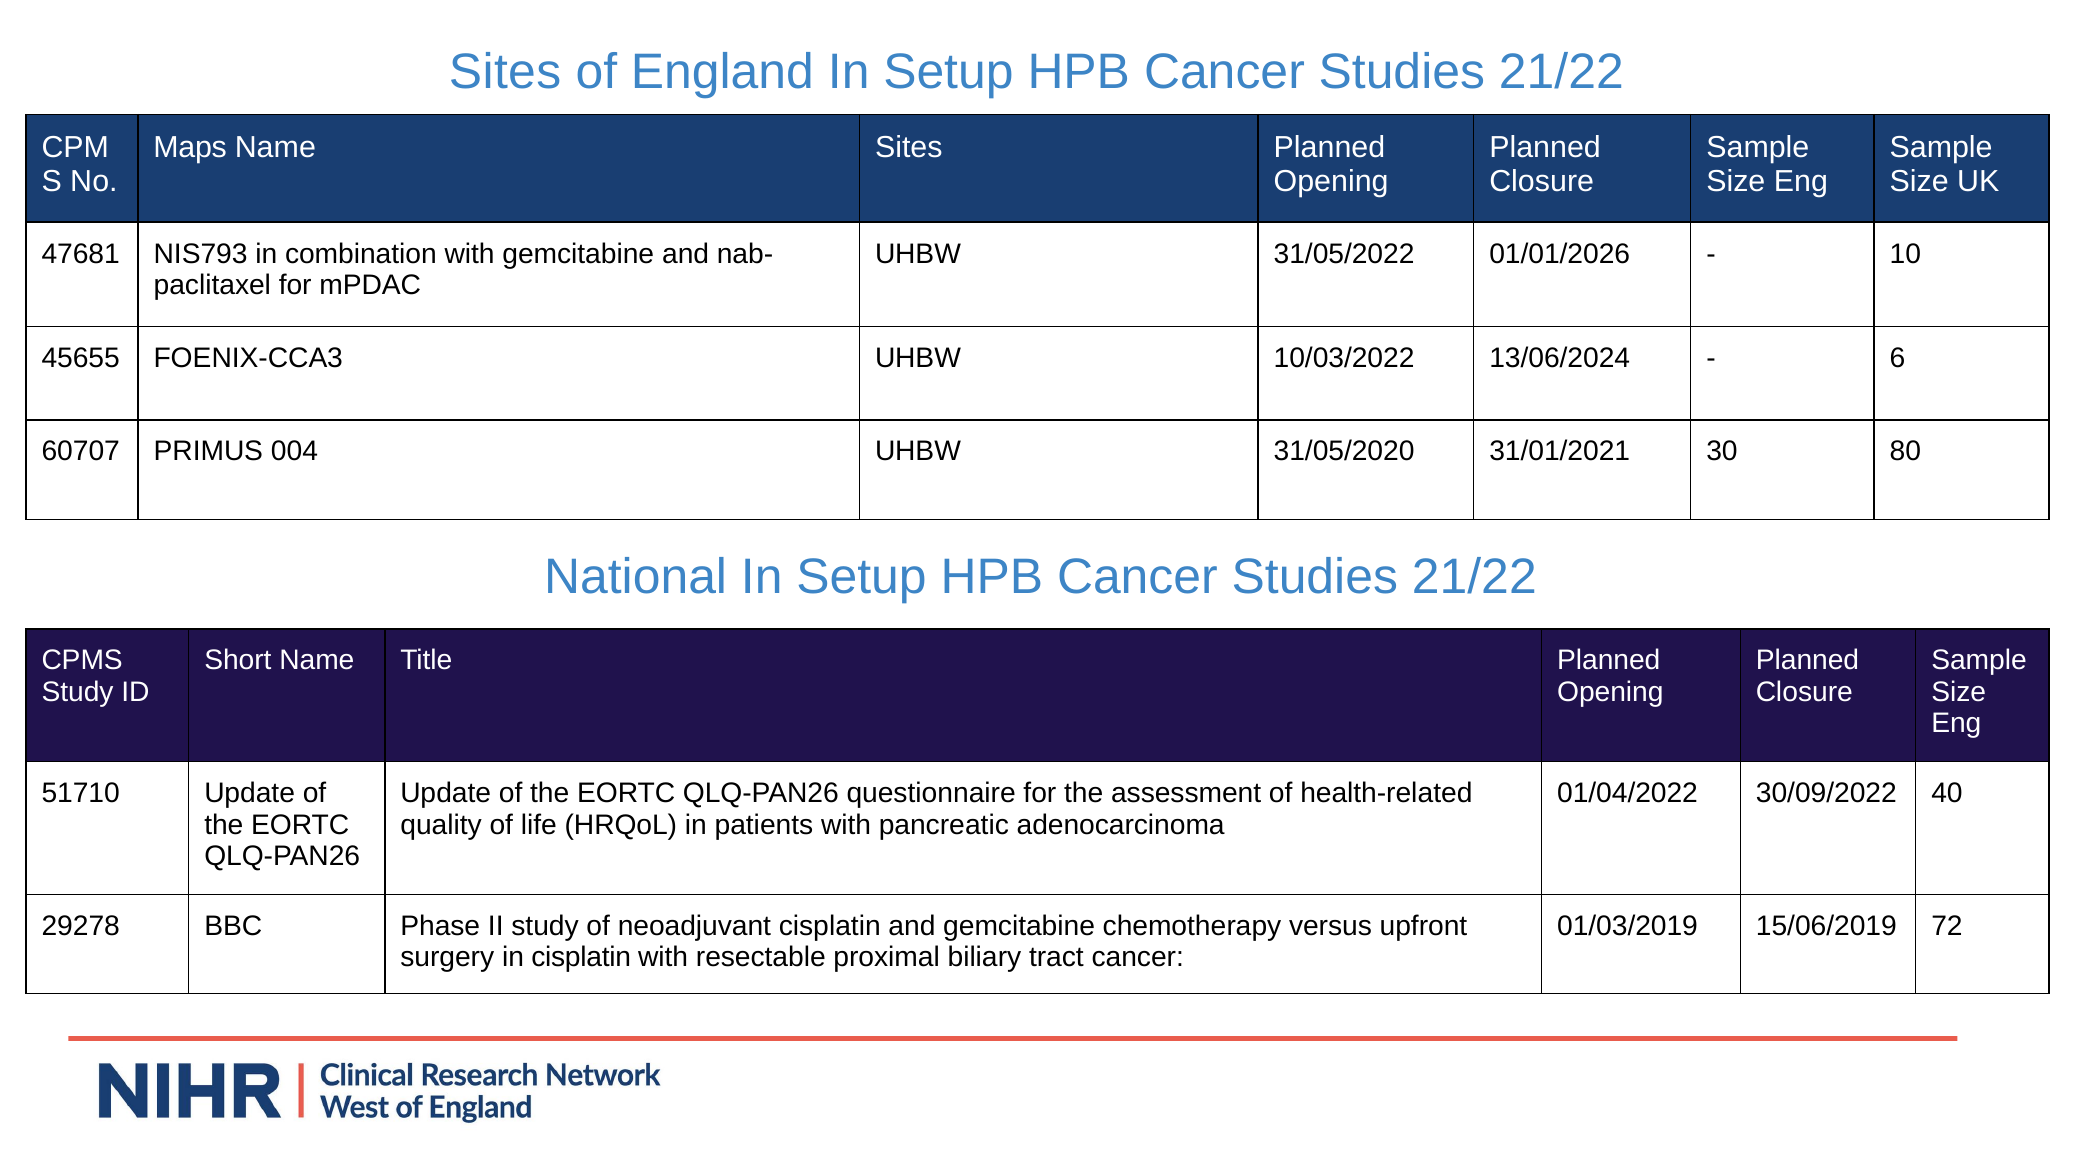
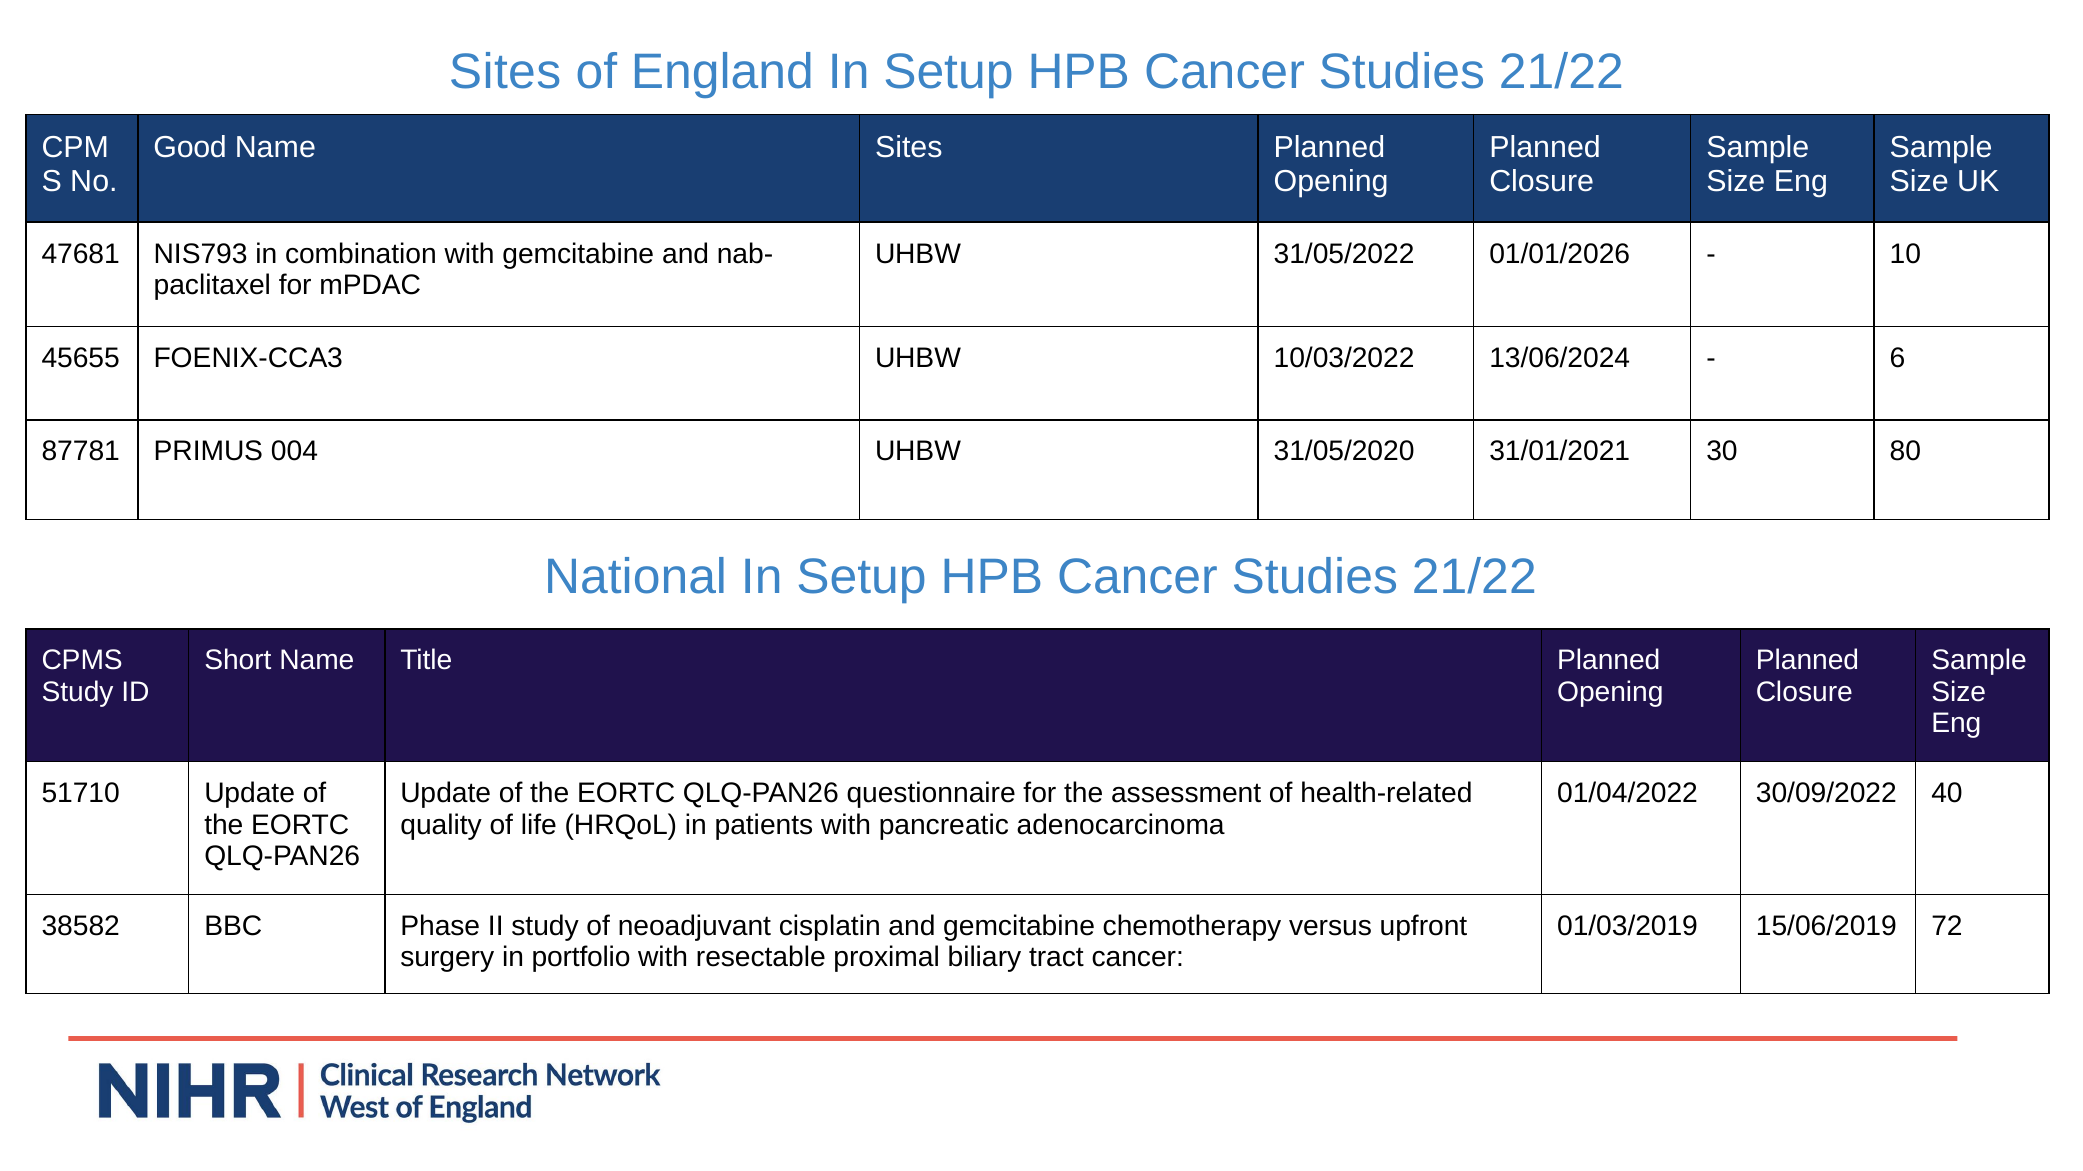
Maps: Maps -> Good (190, 148)
60707: 60707 -> 87781 (81, 452)
29278: 29278 -> 38582 (81, 927)
in cisplatin: cisplatin -> portfolio (581, 958)
